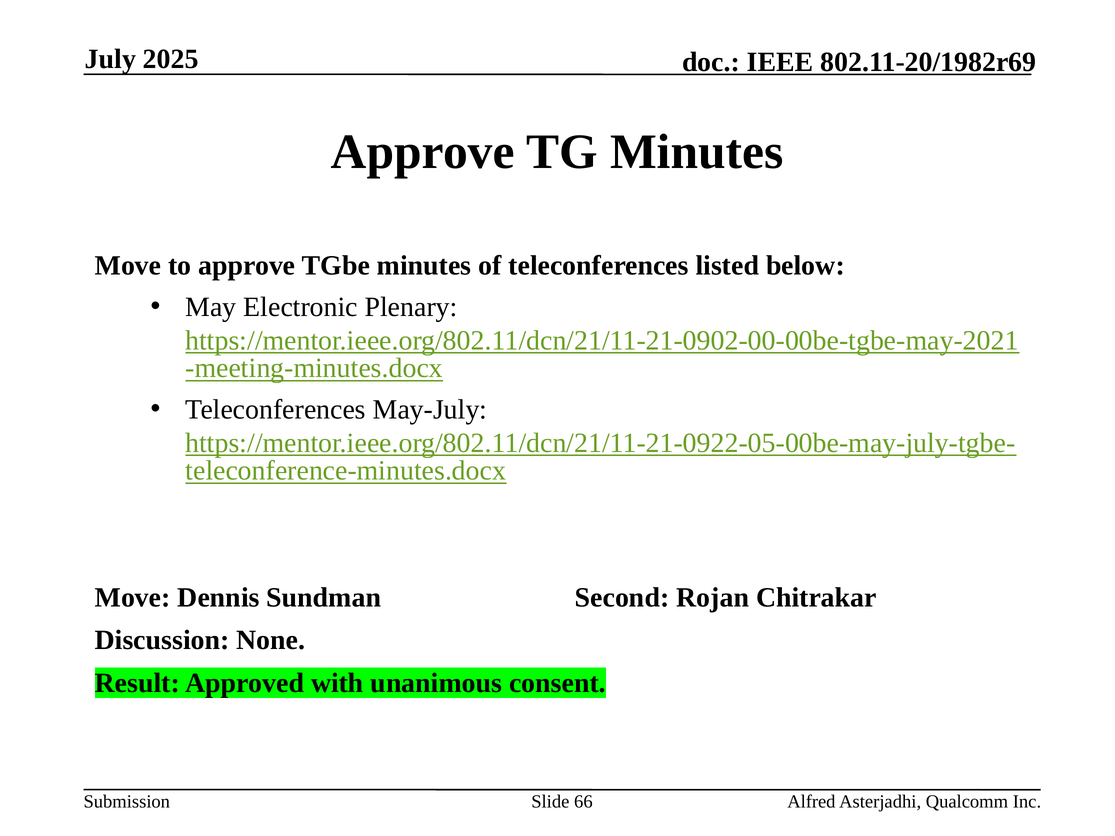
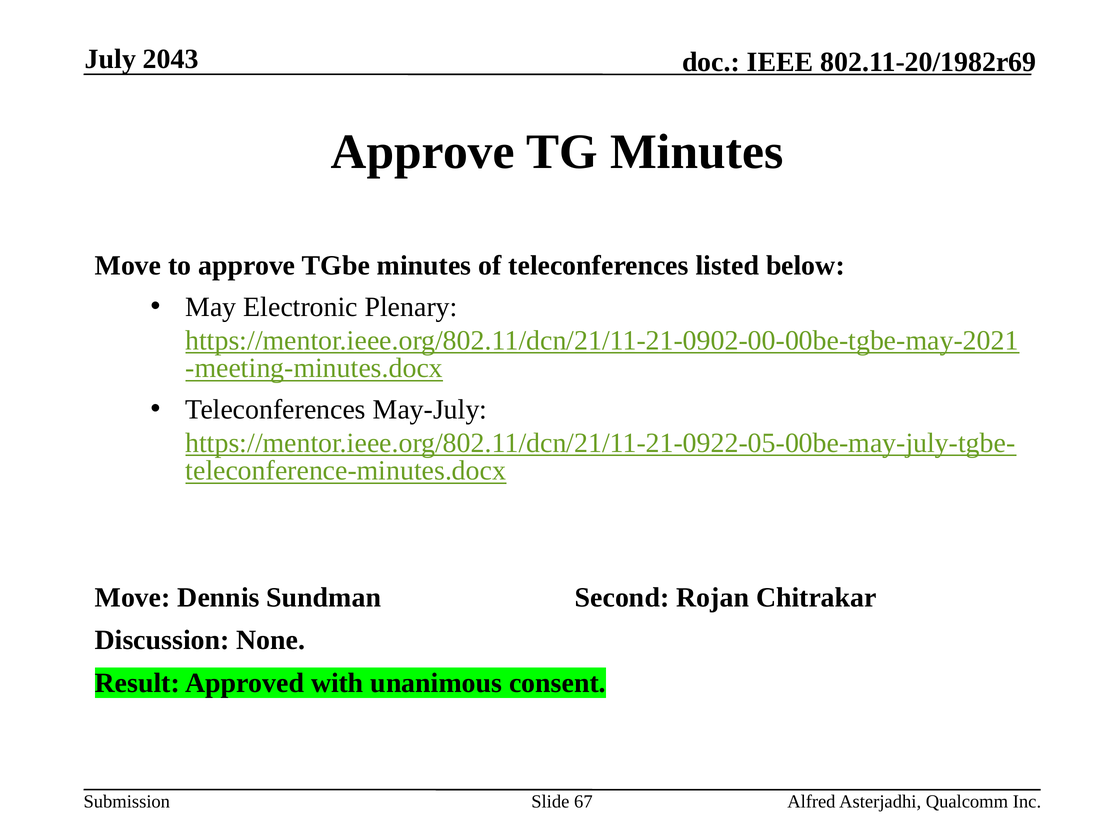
2025: 2025 -> 2043 (171, 59)
66: 66 -> 67 (583, 802)
